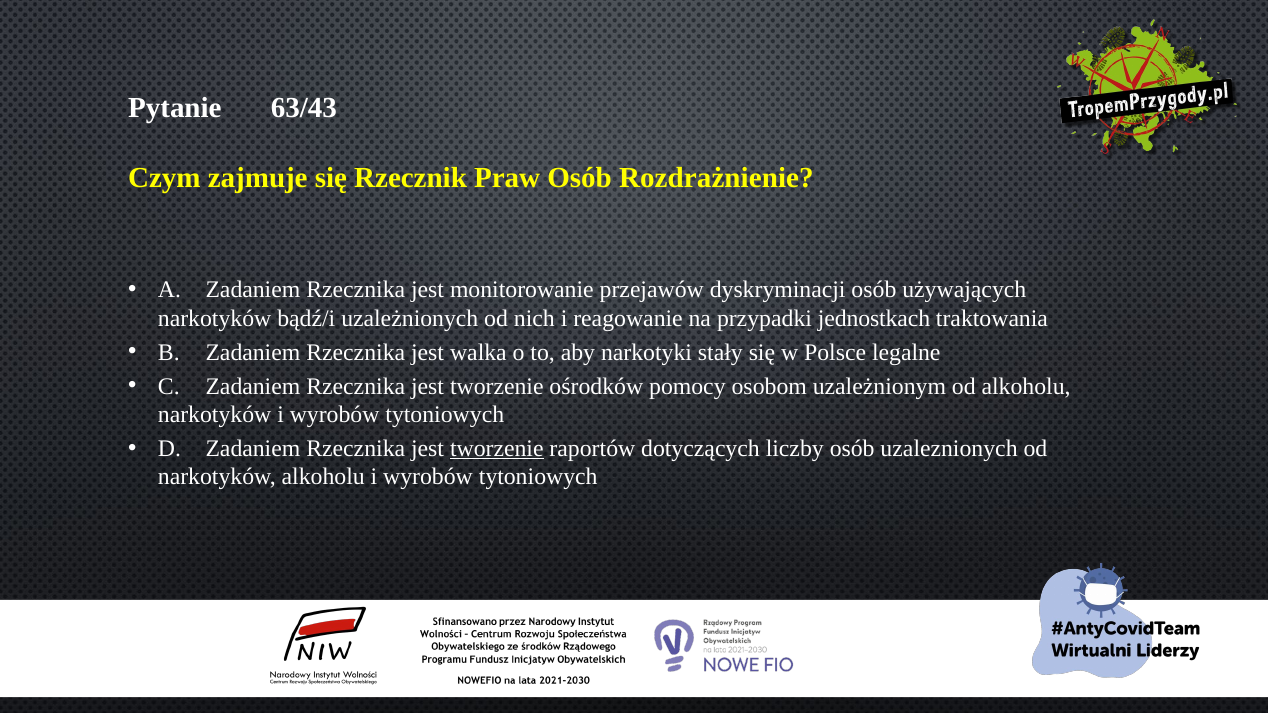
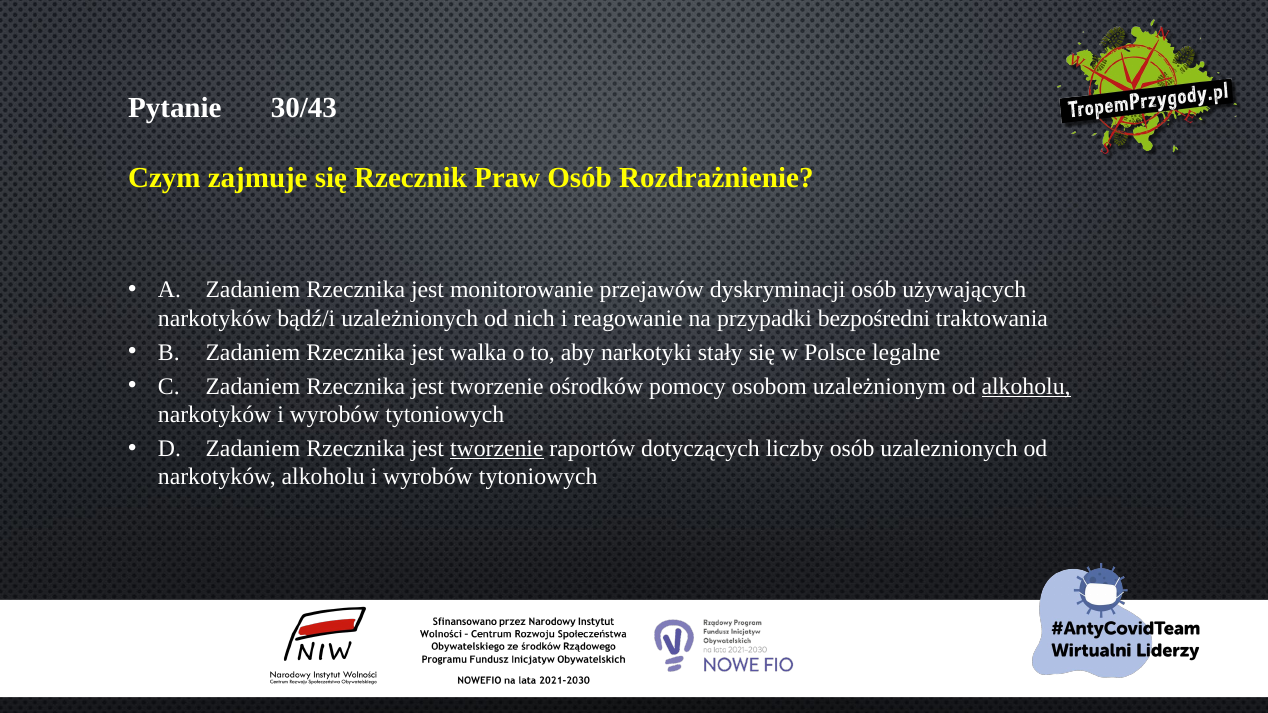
63/43: 63/43 -> 30/43 (304, 108)
jednostkach: jednostkach -> bezpośredni (874, 319)
alkoholu underline: none -> present (1026, 386)
